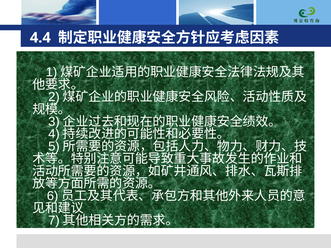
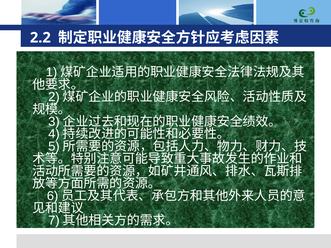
4.4: 4.4 -> 2.2 (40, 38)
